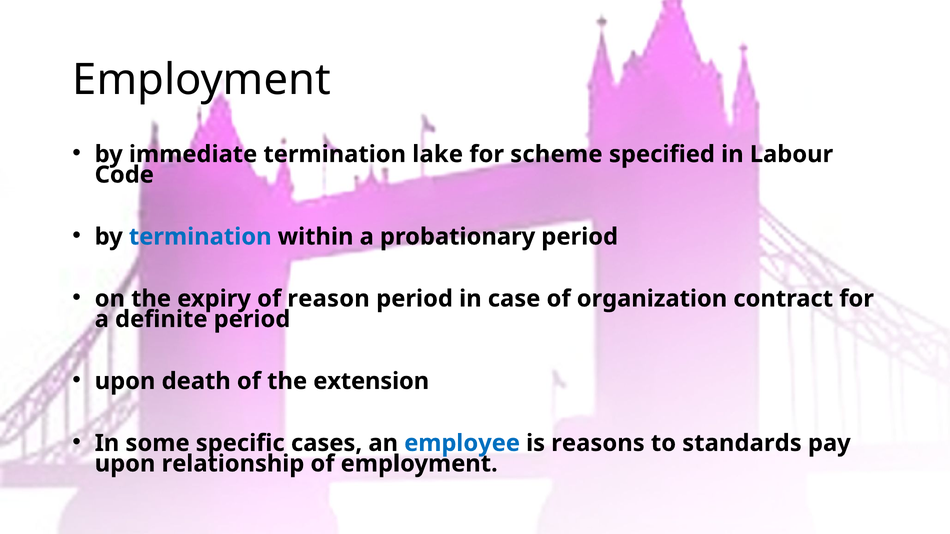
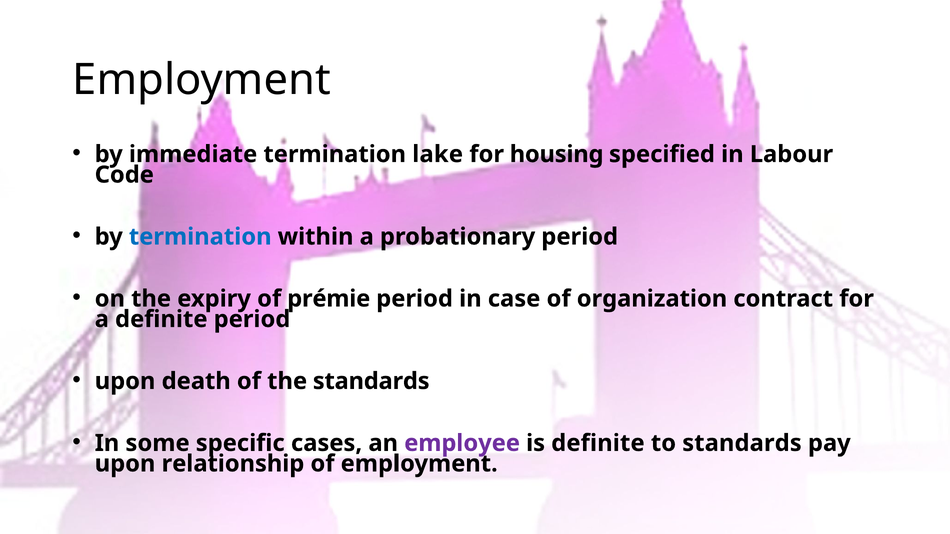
scheme: scheme -> housing (557, 154)
reason: reason -> prémie (329, 299)
the extension: extension -> standards (371, 381)
employee colour: blue -> purple (462, 443)
is reasons: reasons -> definite (598, 443)
